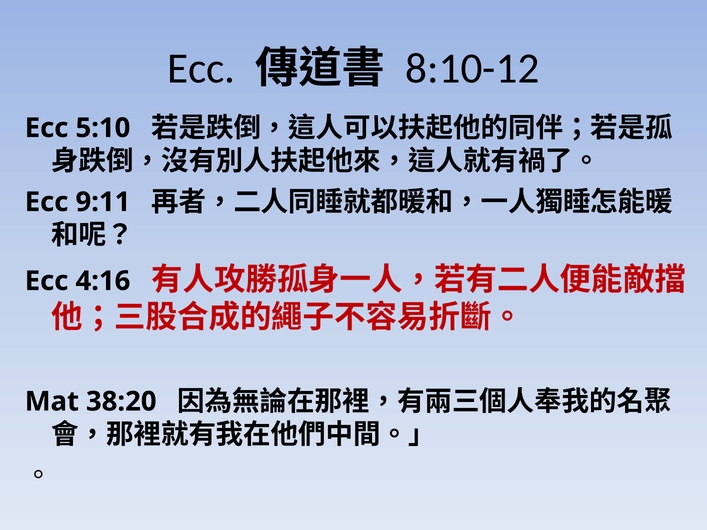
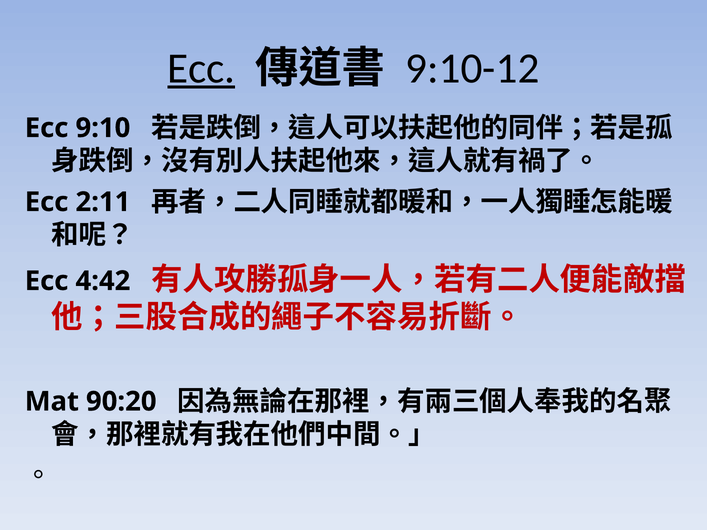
Ecc underline: none -> present (201, 68)
8:10-12: 8:10-12 -> 9:10-12 (472, 68)
5:10: 5:10 -> 9:10 (103, 128)
9:11: 9:11 -> 2:11 (103, 202)
4:16: 4:16 -> 4:42 (103, 281)
38:20: 38:20 -> 90:20 (121, 402)
